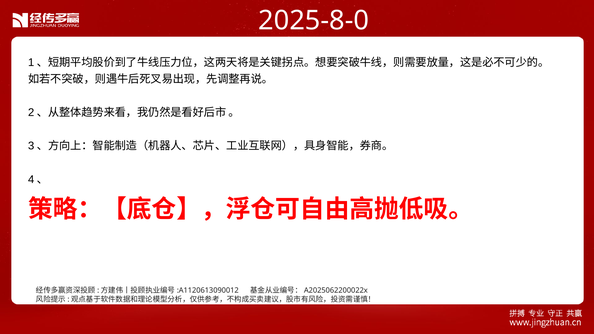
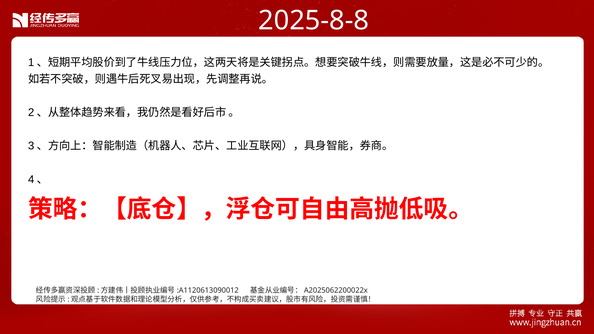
2025-8-0: 2025-8-0 -> 2025-8-8 (314, 20)
